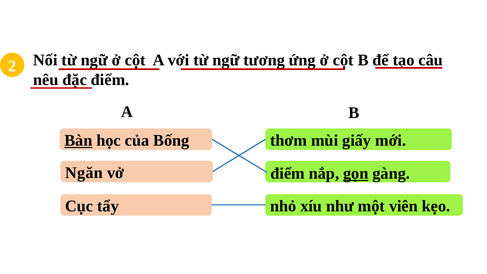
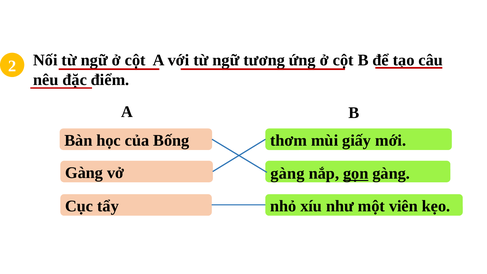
Bàn underline: present -> none (78, 140)
Ngăn: Ngăn -> Gàng (84, 173)
điểm: điểm -> gàng (288, 173)
